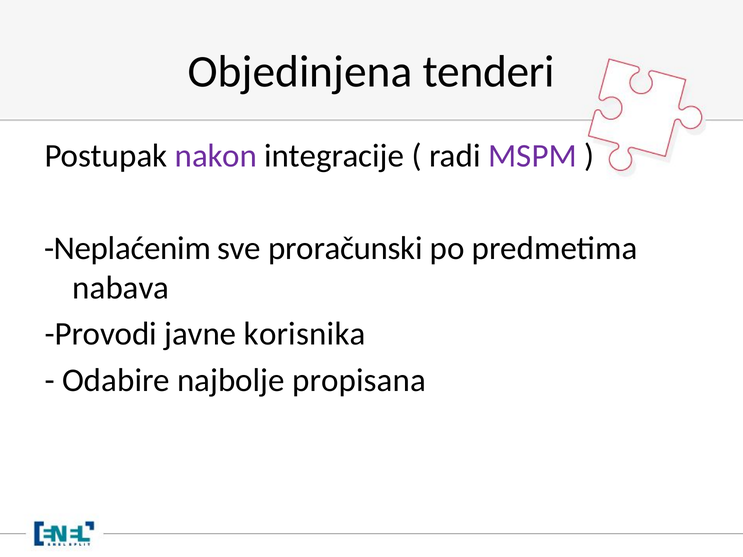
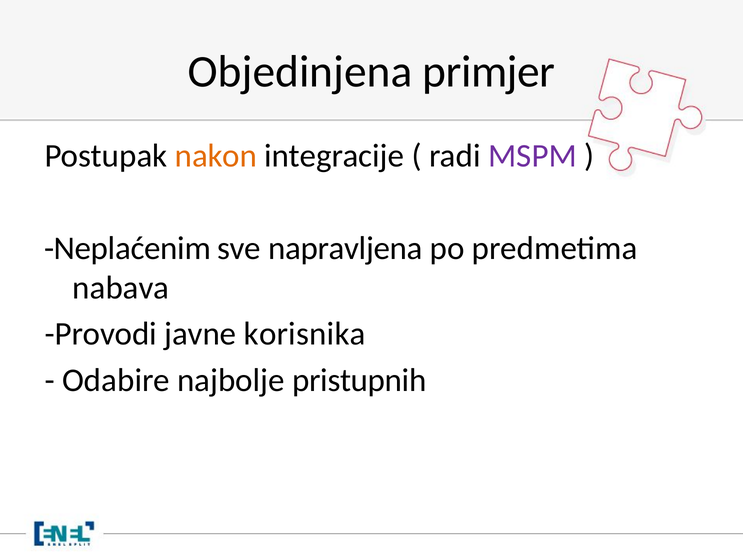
tenderi: tenderi -> primjer (489, 72)
nakon colour: purple -> orange (216, 156)
proračunski: proračunski -> napravljena (345, 248)
propisana: propisana -> pristupnih (359, 380)
